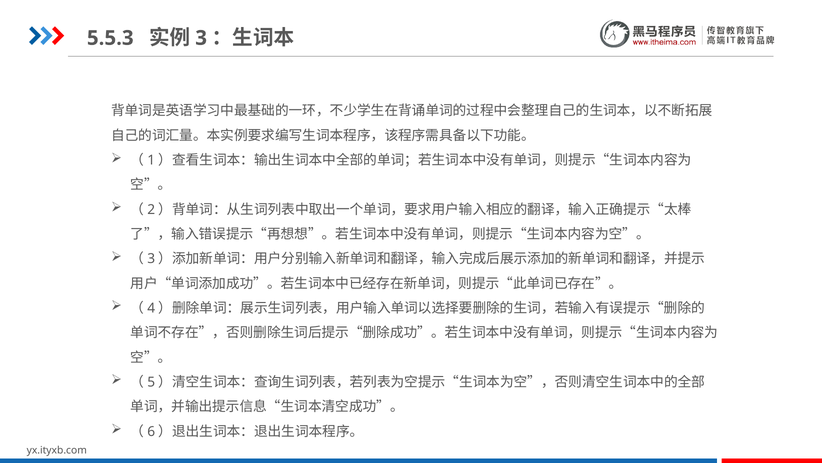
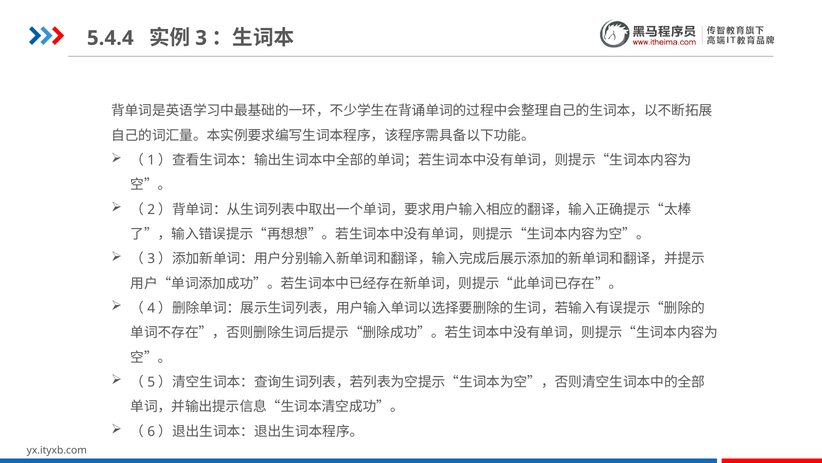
5.5.3: 5.5.3 -> 5.4.4 (110, 38)
